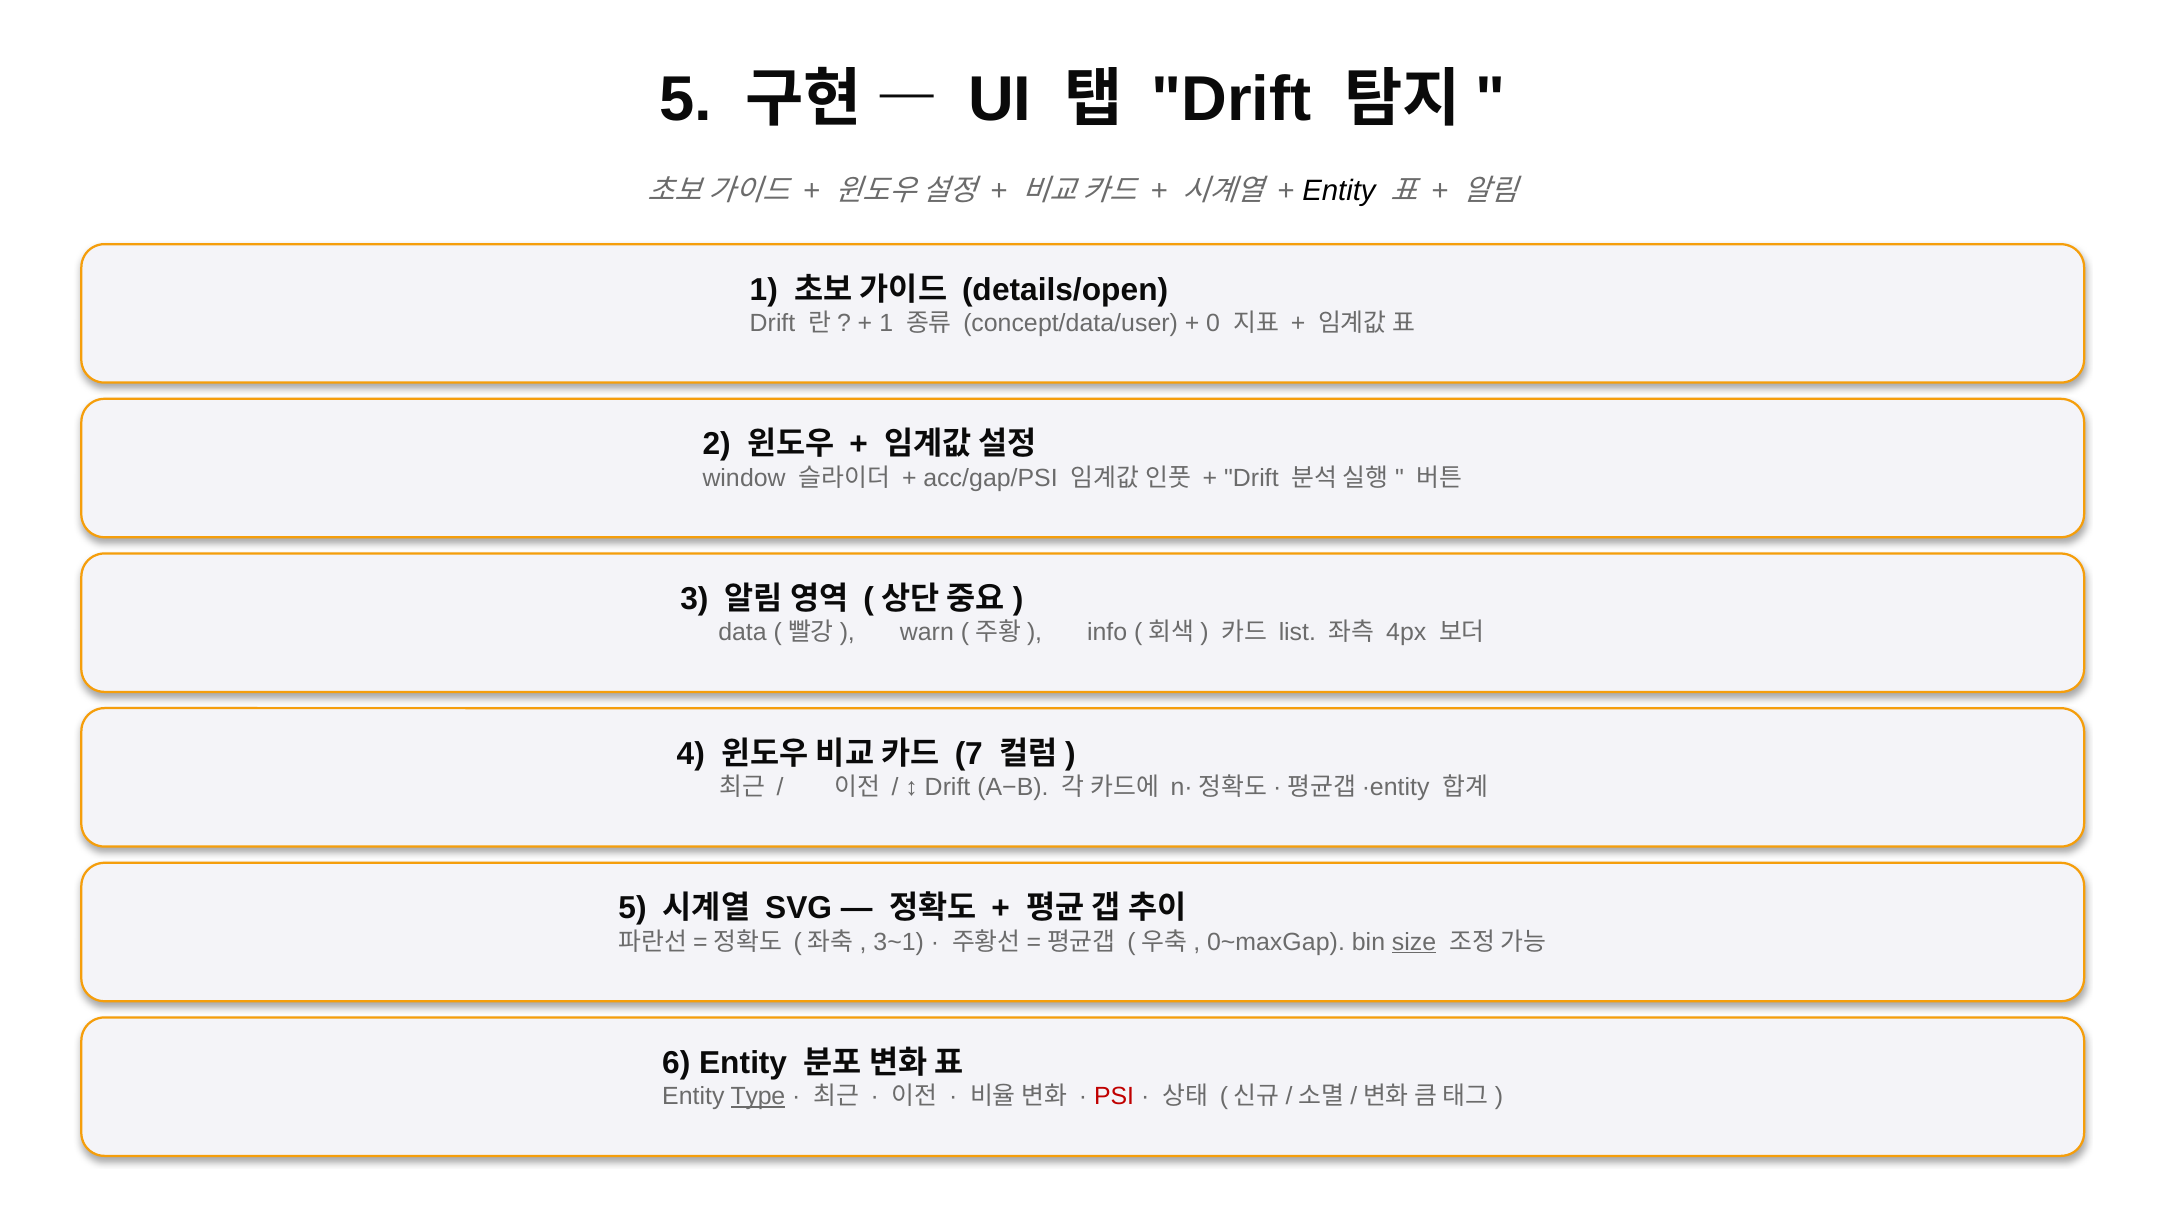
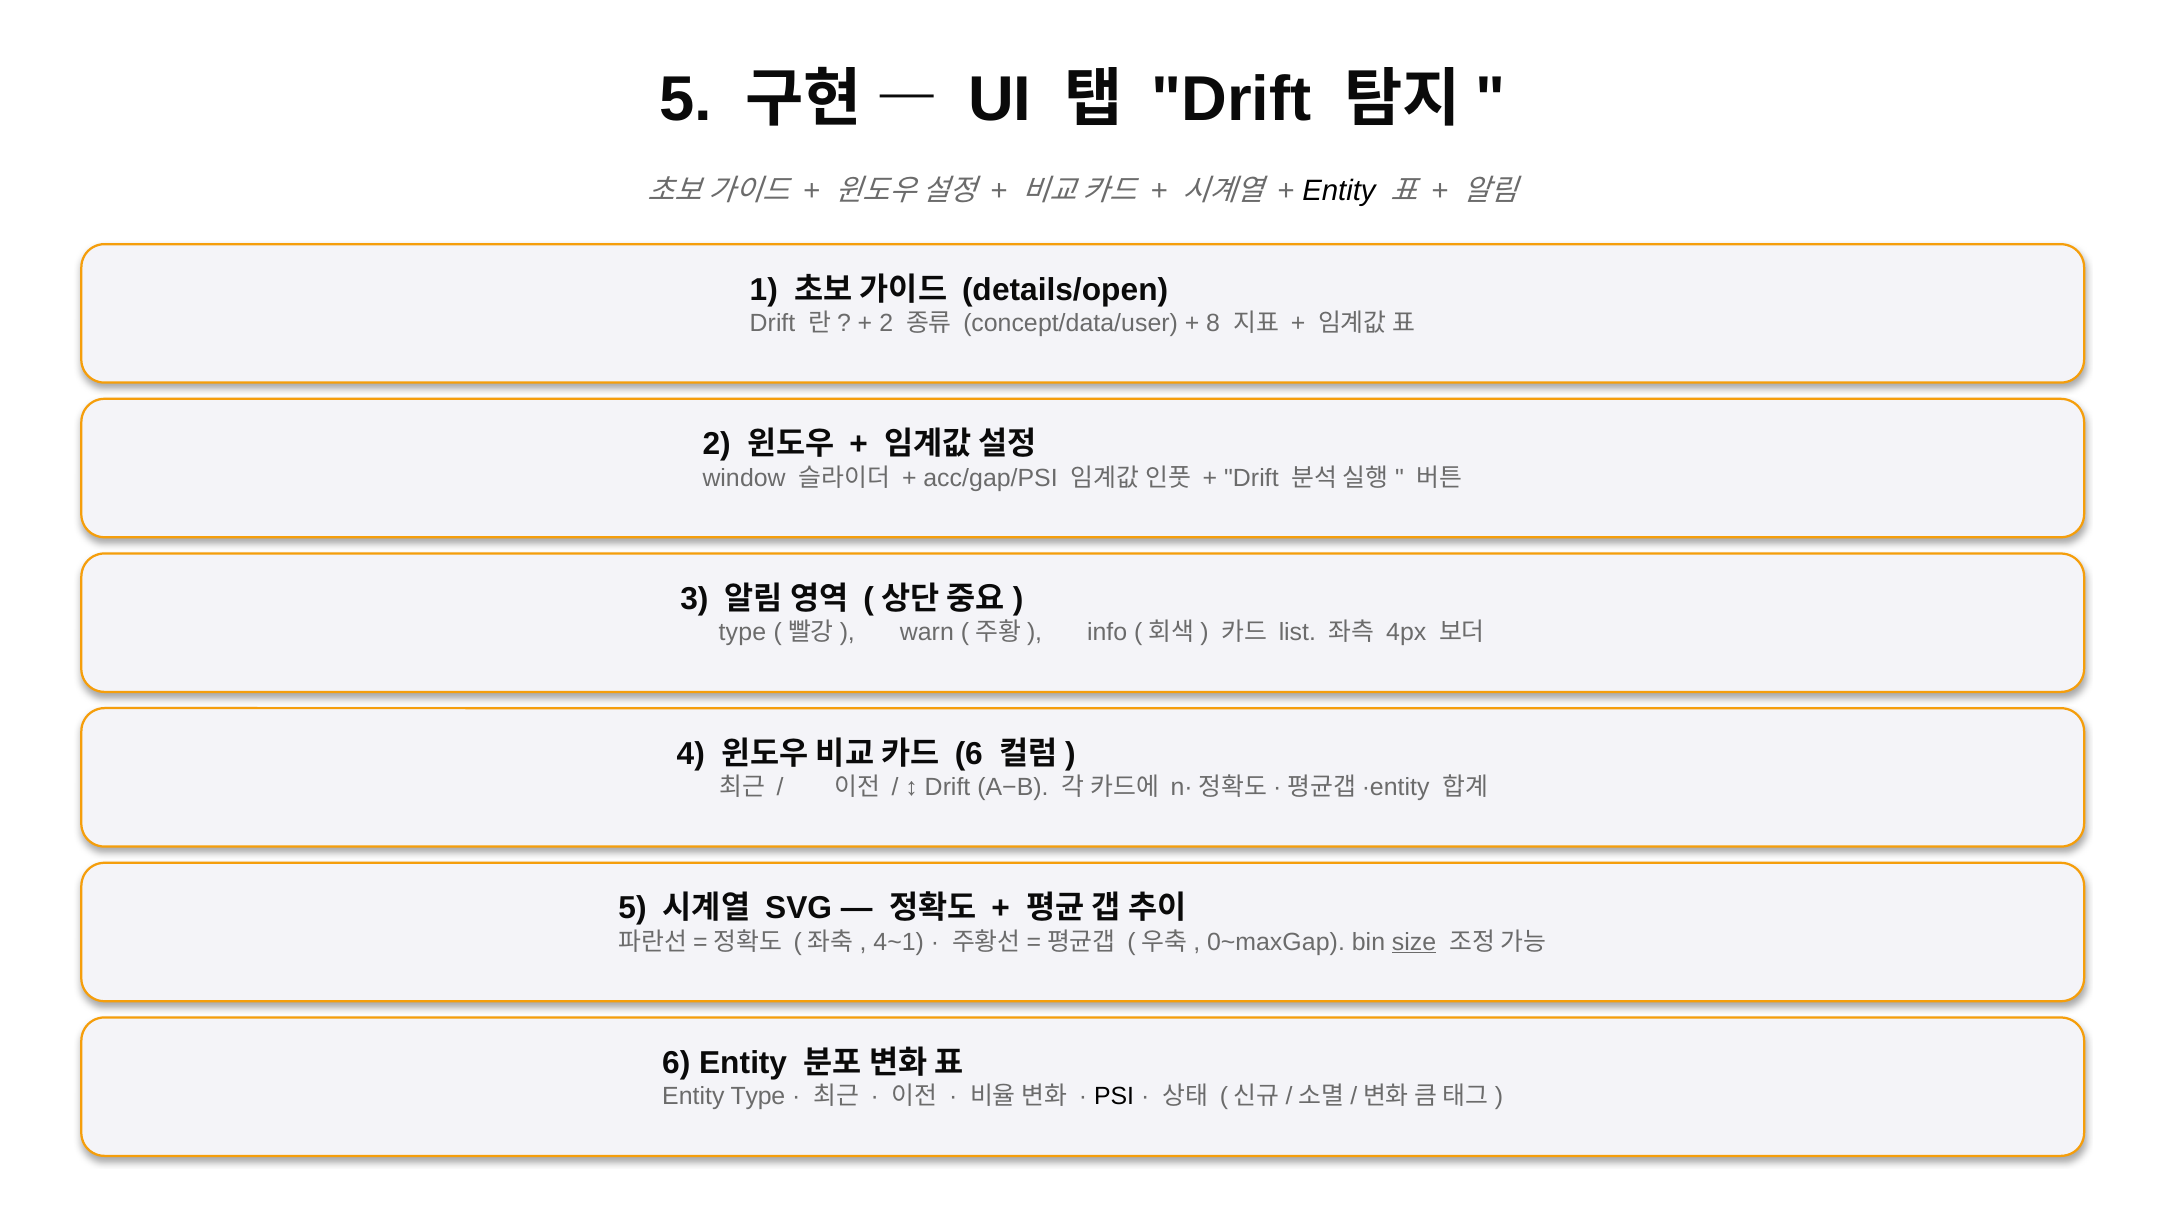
1: 1 -> 2 (886, 323)
0: 0 -> 8 (1213, 323)
data: data -> type (742, 633)
7: 7 -> 6 (969, 754)
3~1: 3~1 -> 4~1 (899, 942)
Type underline: present -> none (758, 1097)
PSI colour: red -> black (1114, 1097)
